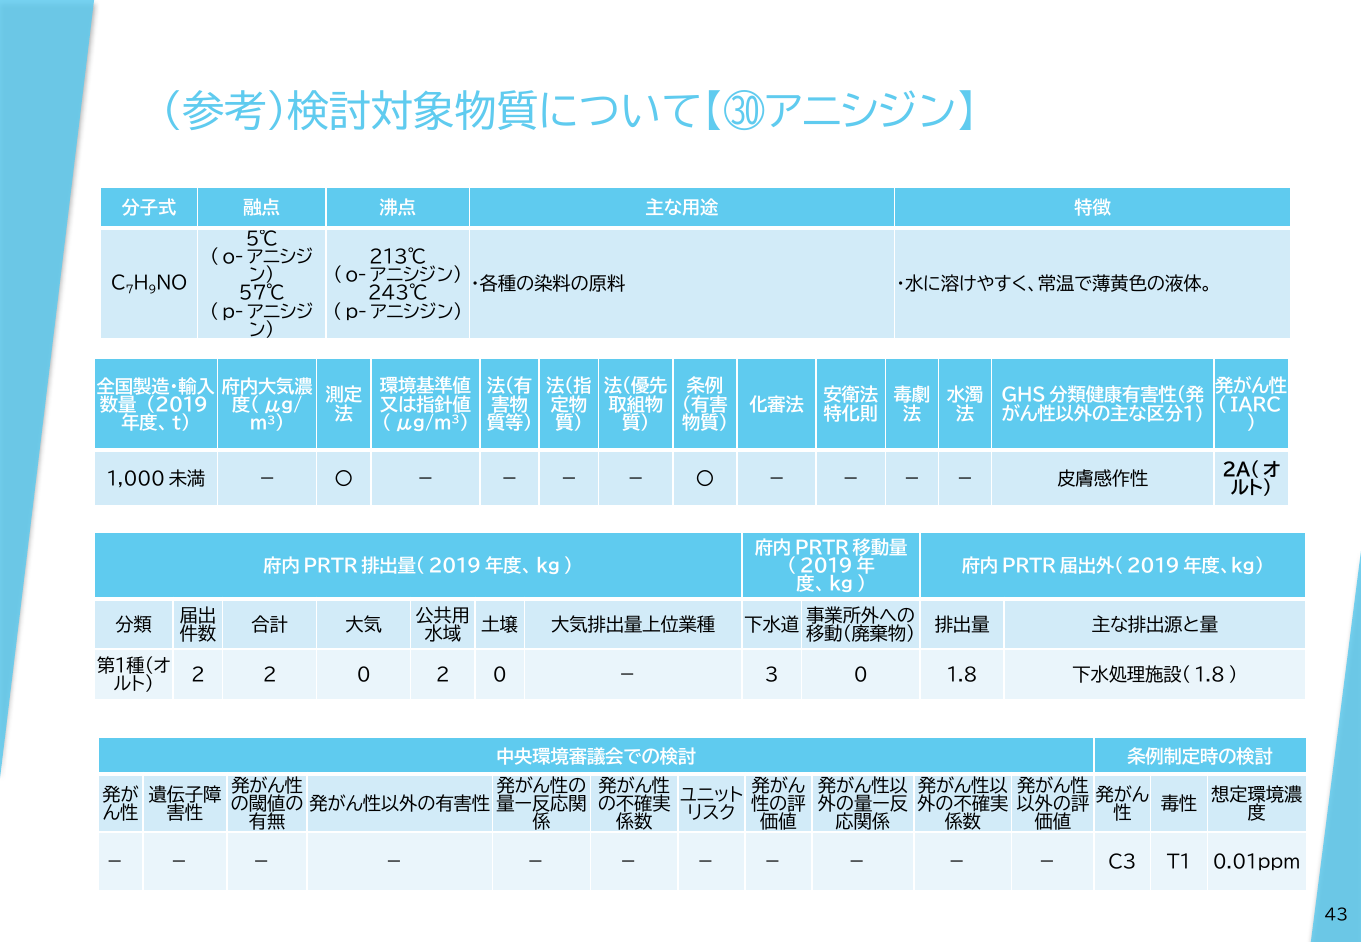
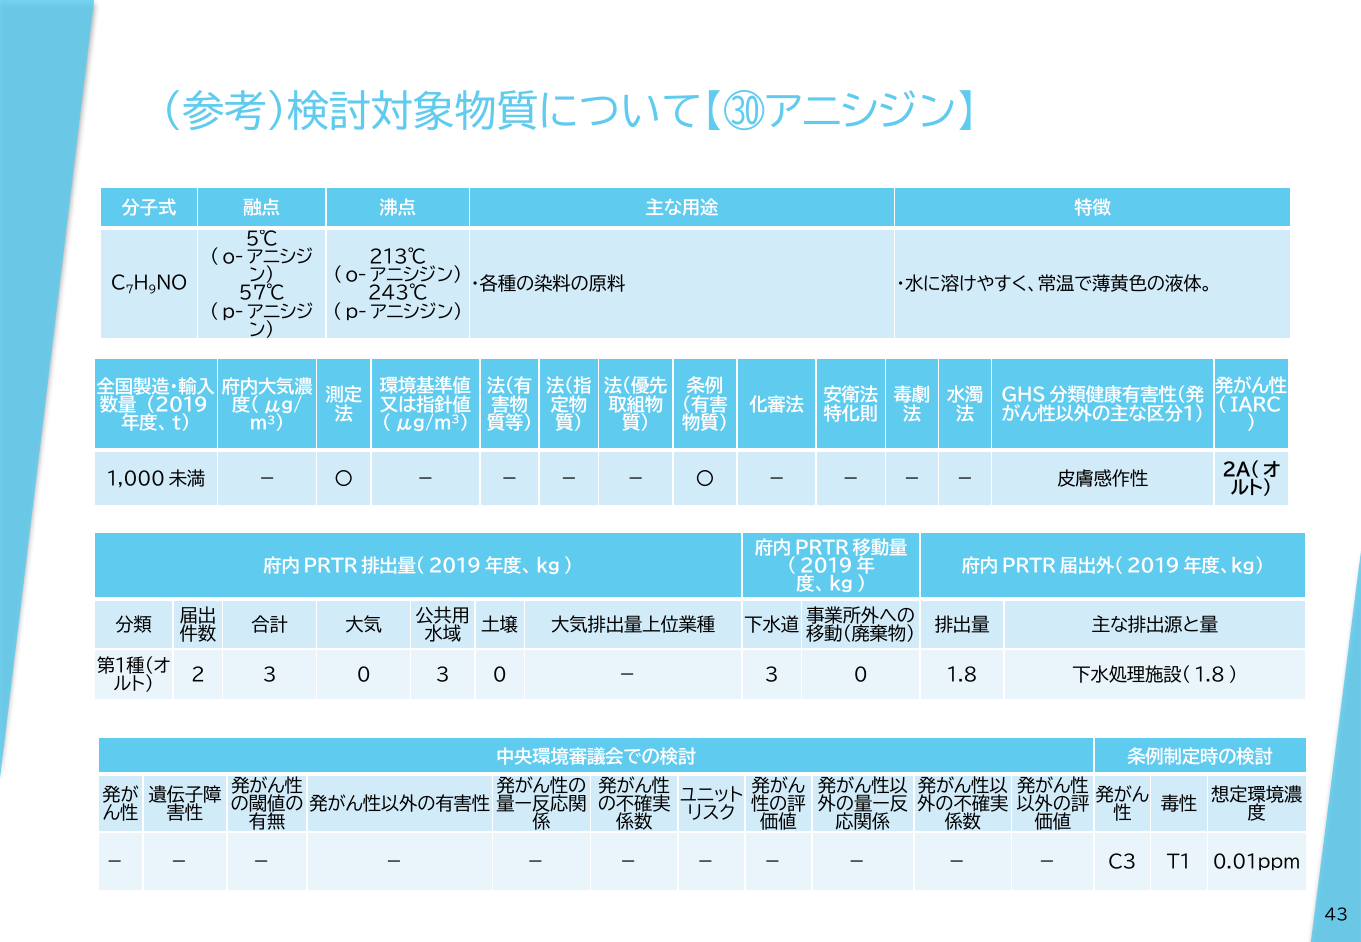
2 2: 2 -> 3 (270, 676)
0 2: 2 -> 3 (443, 676)
